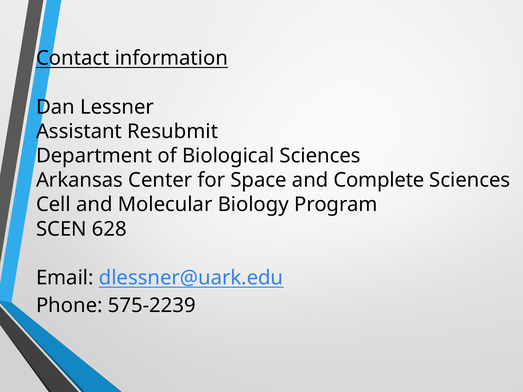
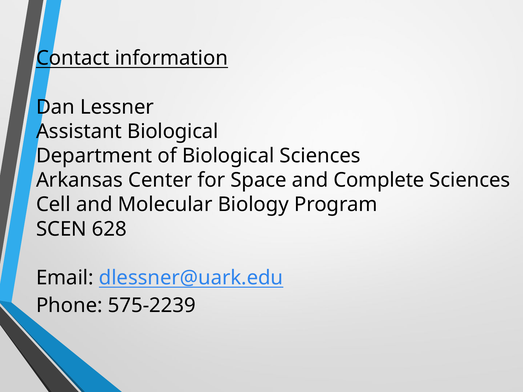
Assistant Resubmit: Resubmit -> Biological (173, 131)
